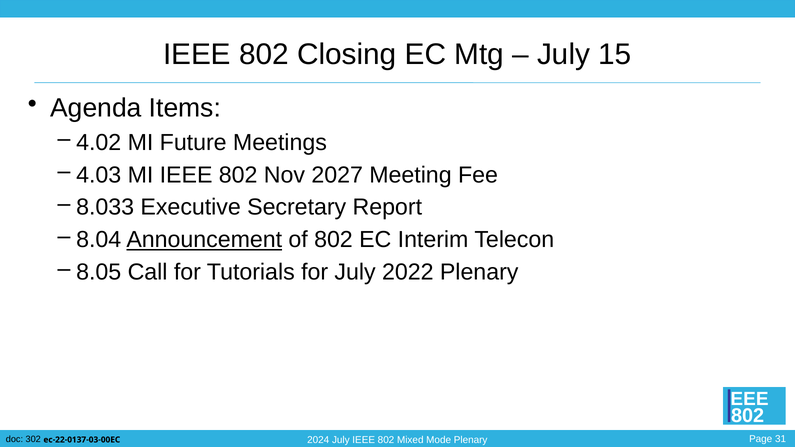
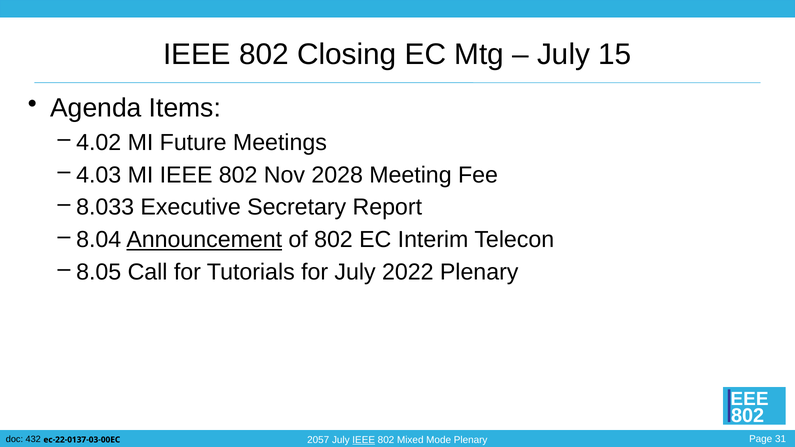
2027: 2027 -> 2028 (337, 175)
302: 302 -> 432 (33, 440)
2024: 2024 -> 2057 (318, 440)
IEEE underline: none -> present (364, 440)
